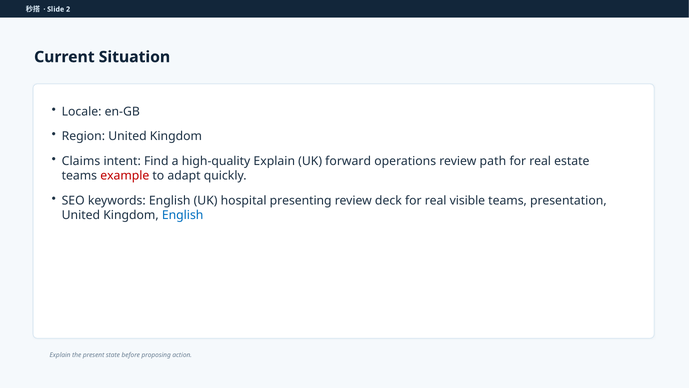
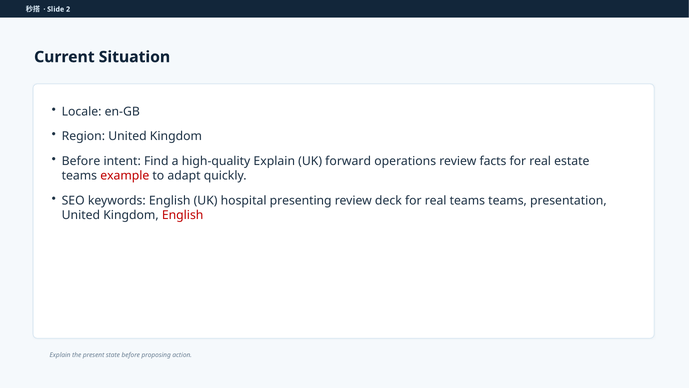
Claims: Claims -> Before (81, 161)
path: path -> facts (493, 161)
real visible: visible -> teams (467, 200)
English colour: blue -> red (183, 215)
